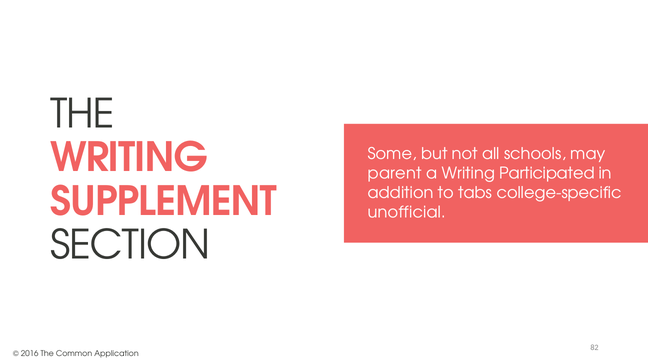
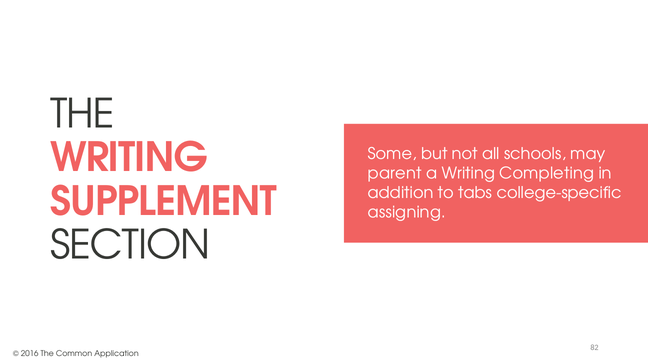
Participated: Participated -> Completing (547, 174)
unofficial: unofficial -> assigning (407, 212)
